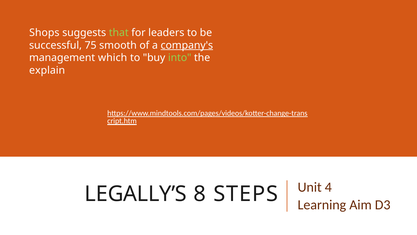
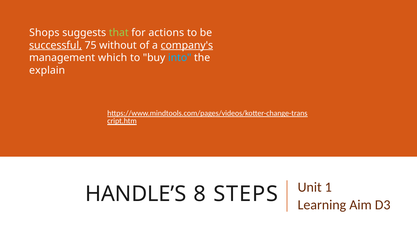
leaders: leaders -> actions (166, 33)
successful underline: none -> present (56, 45)
smooth: smooth -> without (118, 45)
into colour: light green -> light blue (180, 58)
LEGALLY’S: LEGALLY’S -> HANDLE’S (136, 194)
4: 4 -> 1 (328, 187)
